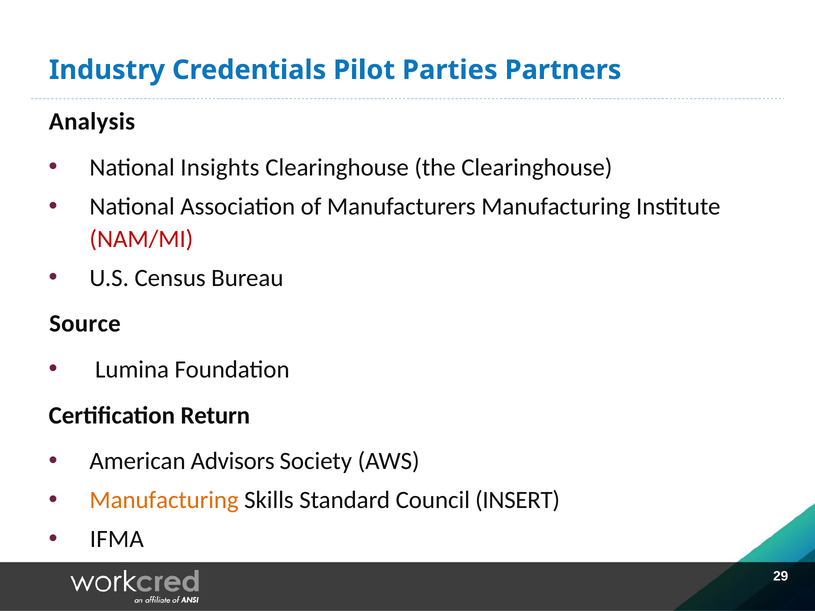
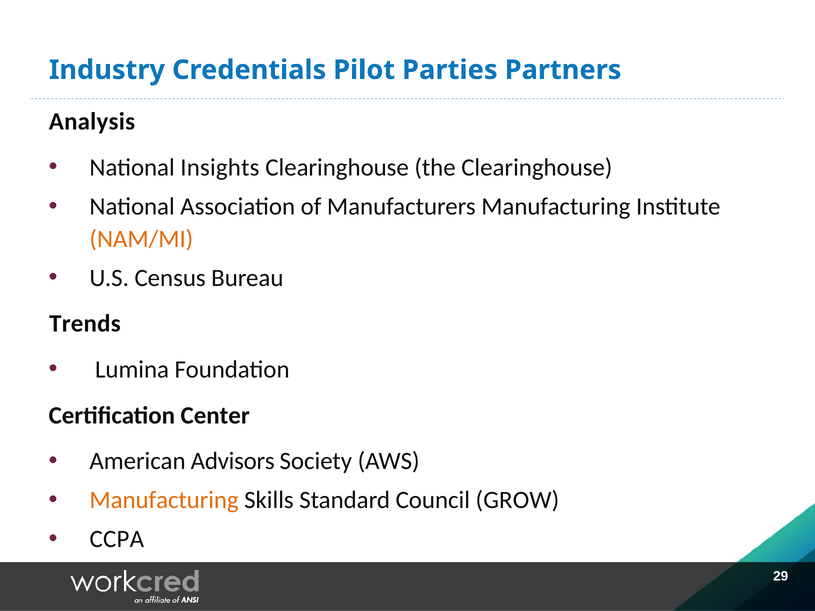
NAM/MI colour: red -> orange (141, 239)
Source: Source -> Trends (85, 324)
Return: Return -> Center (215, 416)
INSERT: INSERT -> GROW (517, 500)
IFMA: IFMA -> CCPA (117, 539)
